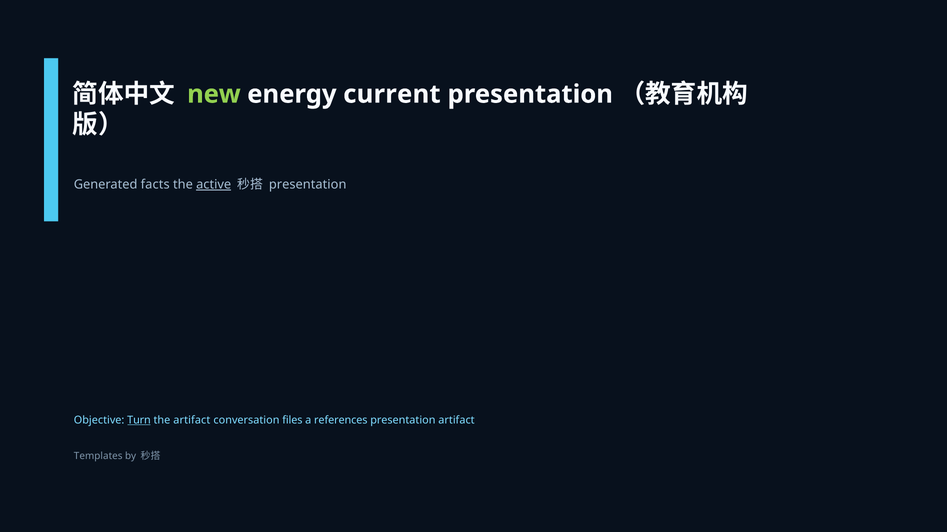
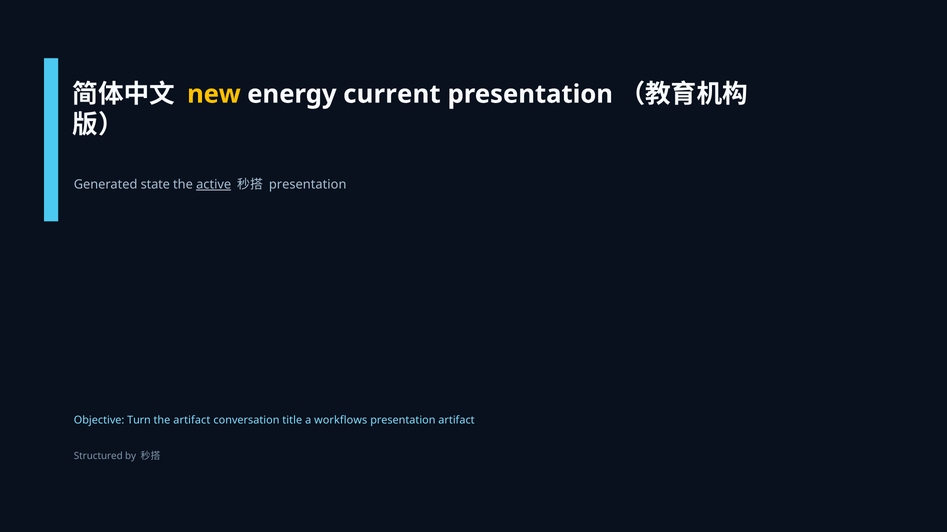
new colour: light green -> yellow (214, 94)
facts: facts -> state (155, 185)
Turn underline: present -> none (139, 420)
files: files -> title (292, 420)
references: references -> workflows (341, 420)
Templates: Templates -> Structured (98, 457)
